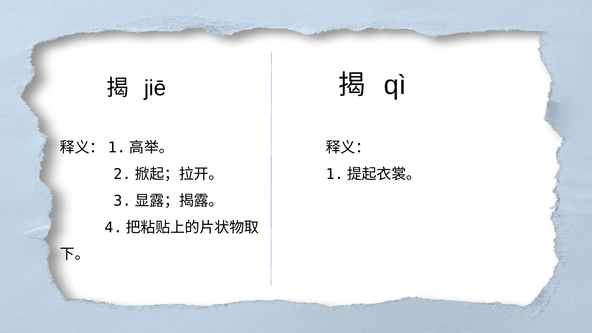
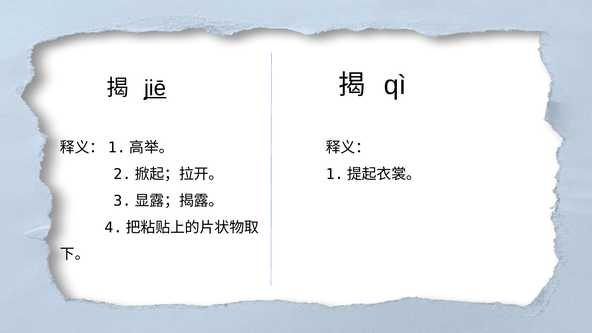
jiē underline: none -> present (155, 88)
